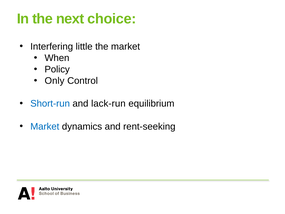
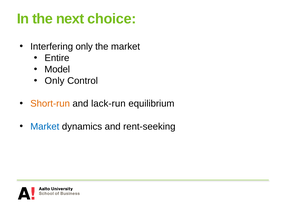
Interfering little: little -> only (84, 47)
When: When -> Entire (57, 58)
Policy: Policy -> Model (57, 69)
Short-run colour: blue -> orange (50, 104)
